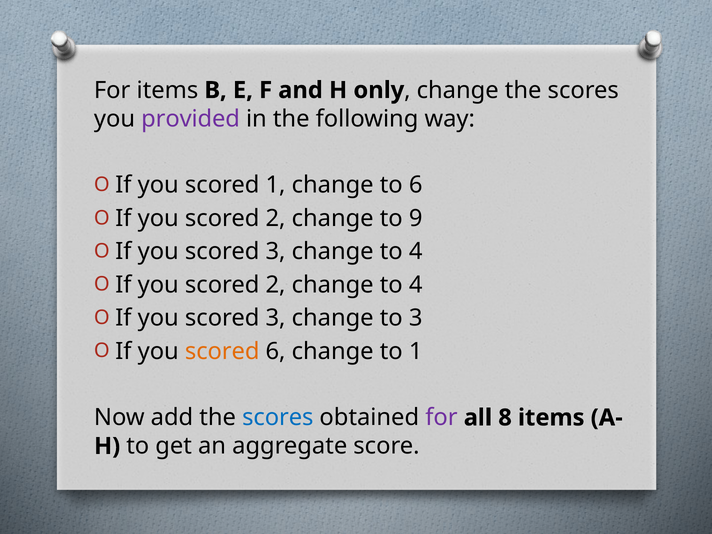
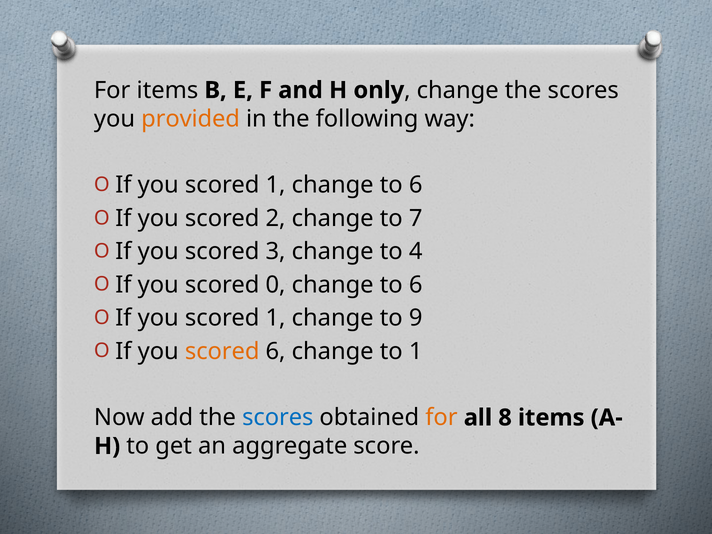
provided colour: purple -> orange (191, 119)
9: 9 -> 7 (416, 218)
2: 2 -> 0 (276, 285)
4: 4 -> 6 (416, 285)
3: 3 -> 1 (276, 318)
to 3: 3 -> 9 (416, 318)
for colour: purple -> orange (441, 418)
